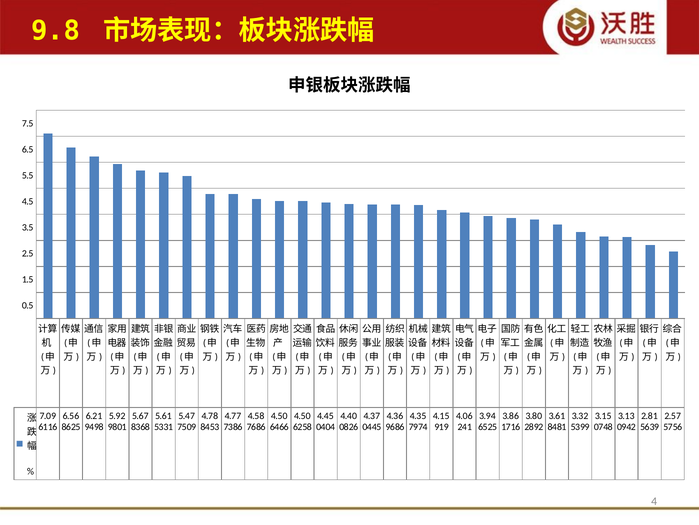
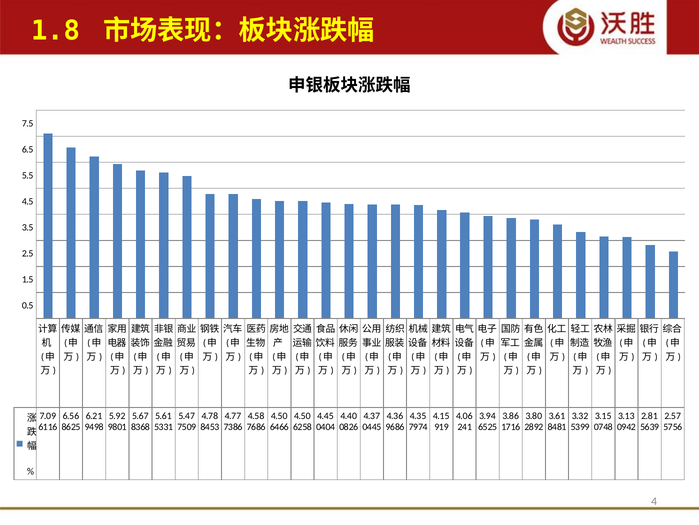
9.8: 9.8 -> 1.8 (56, 31)
